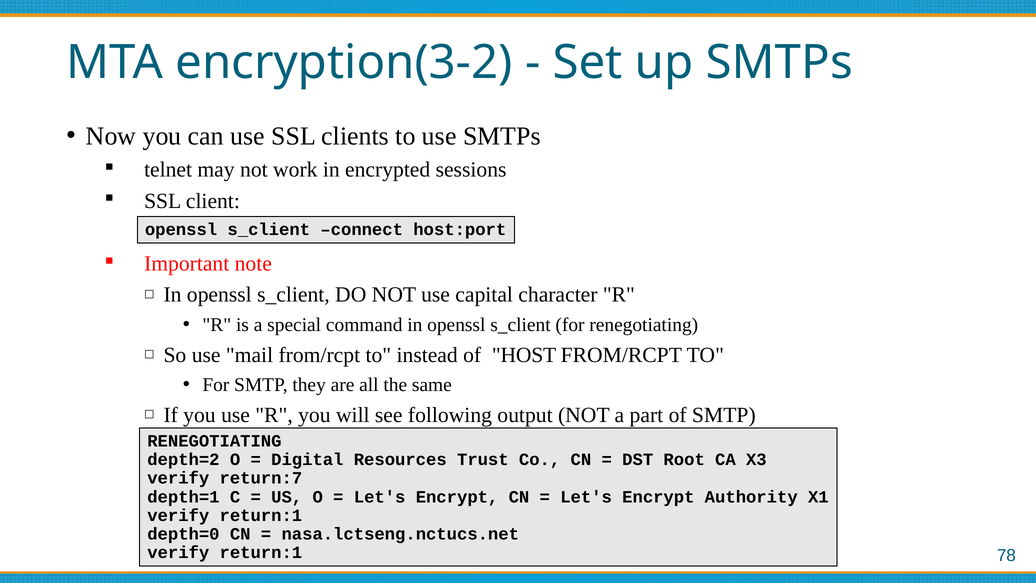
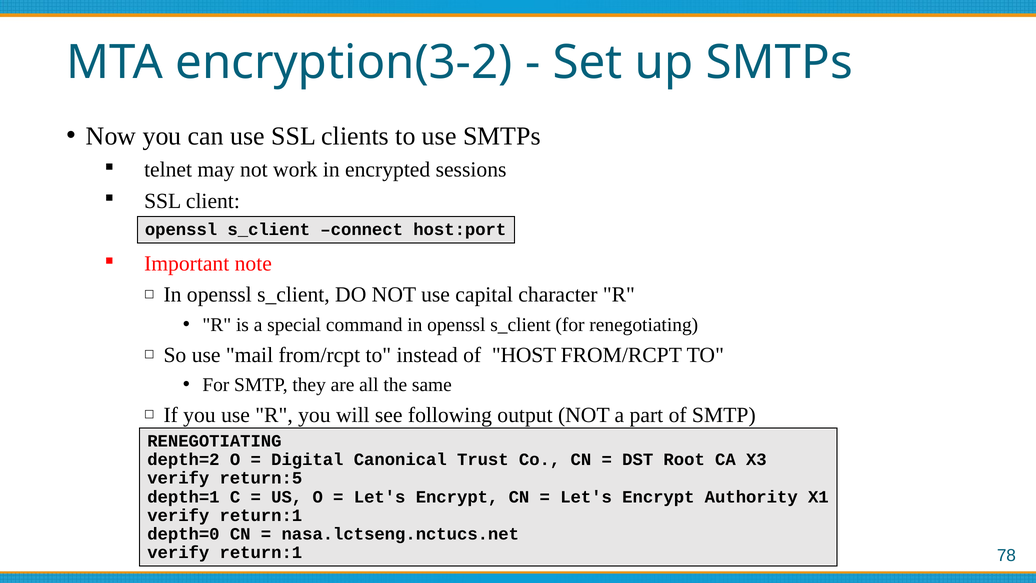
Resources: Resources -> Canonical (400, 459)
return:7: return:7 -> return:5 (261, 478)
